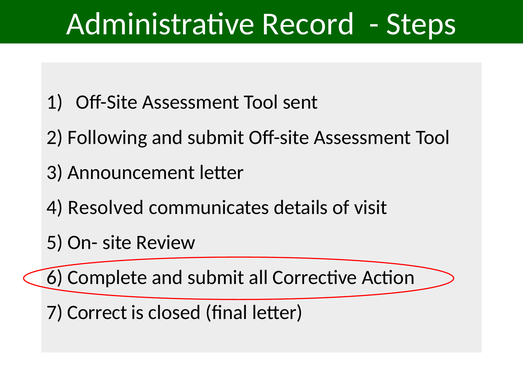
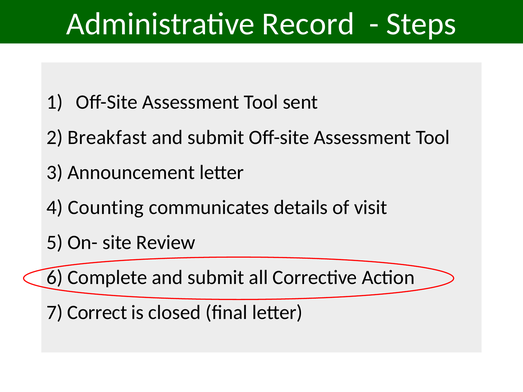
Following: Following -> Breakfast (107, 137)
Resolved: Resolved -> Counting (106, 207)
